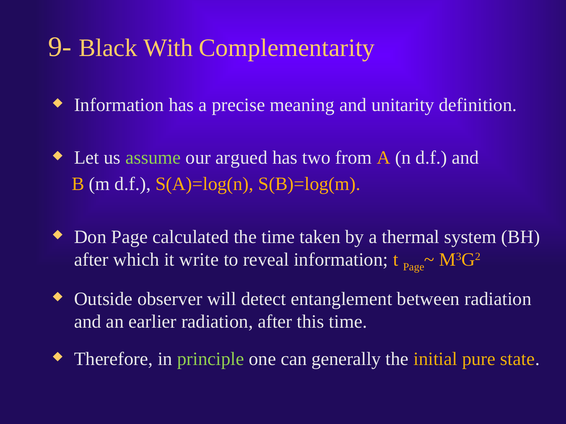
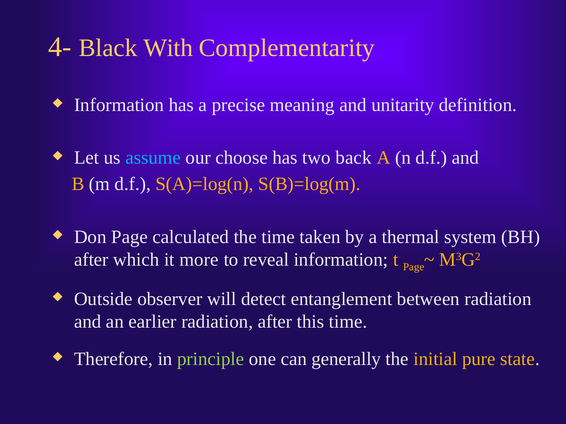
9-: 9- -> 4- (60, 47)
assume colour: light green -> light blue (153, 158)
argued: argued -> choose (242, 158)
from: from -> back (354, 158)
write: write -> more (199, 260)
